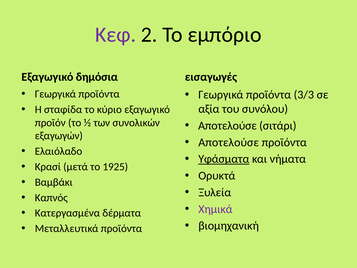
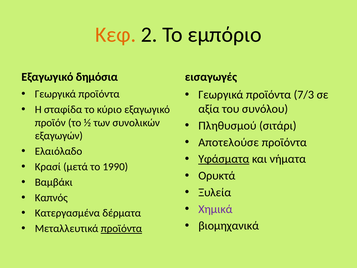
Κεφ colour: purple -> orange (116, 35)
3/3: 3/3 -> 7/3 (304, 95)
Αποτελούσε: Αποτελούσε -> Πληθυσμού (227, 126)
1925: 1925 -> 1990 (115, 167)
βιομηχανική: βιομηχανική -> βιομηχανικά (229, 226)
προϊόντα underline: none -> present (121, 228)
